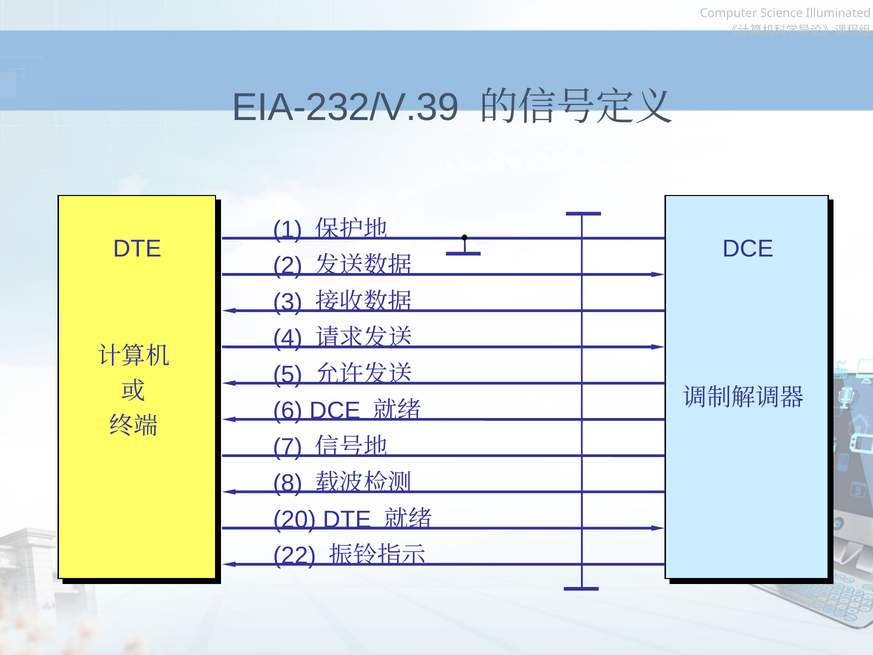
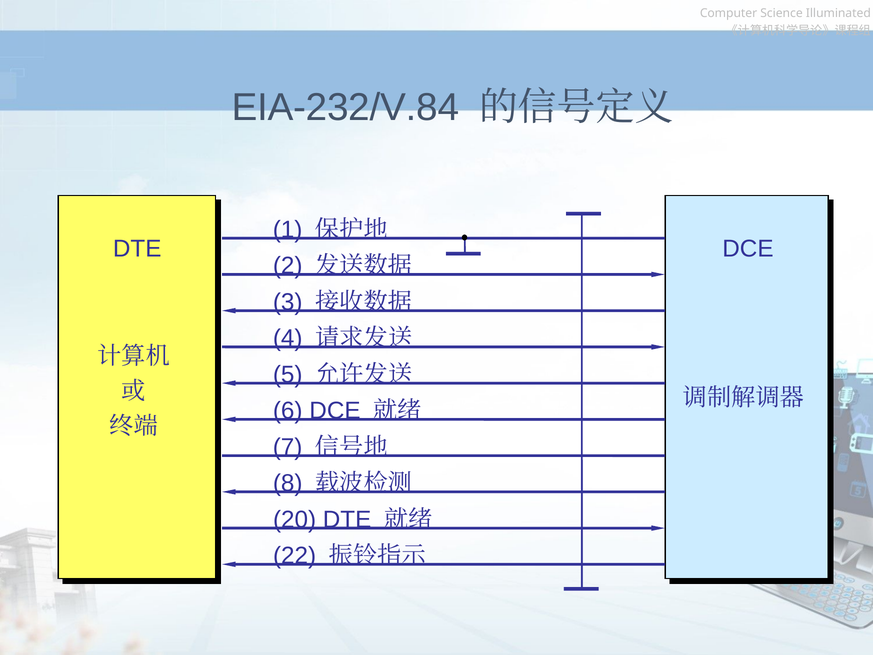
EIA-232/V.39: EIA-232/V.39 -> EIA-232/V.84 (345, 108)
